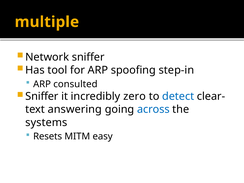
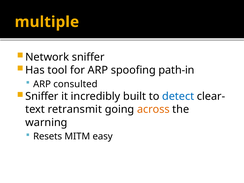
step-in: step-in -> path-in (177, 70)
zero: zero -> built (135, 96)
answering: answering -> retransmit (75, 109)
across colour: blue -> orange (153, 109)
systems: systems -> warning (46, 122)
